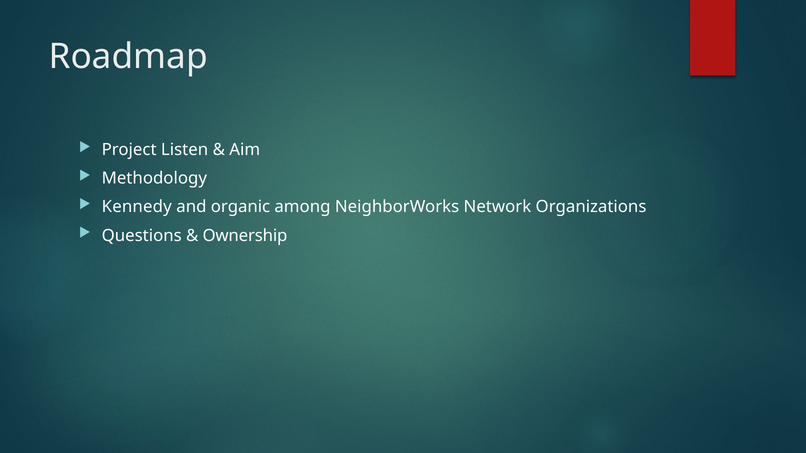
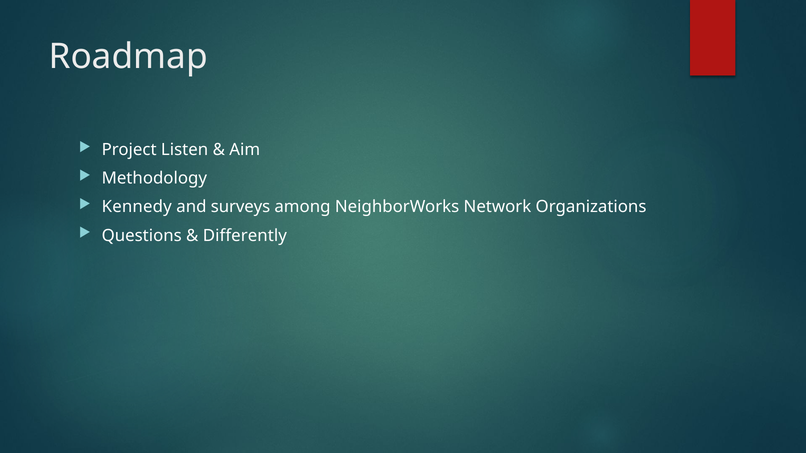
organic: organic -> surveys (241, 207)
Ownership: Ownership -> Differently (245, 236)
